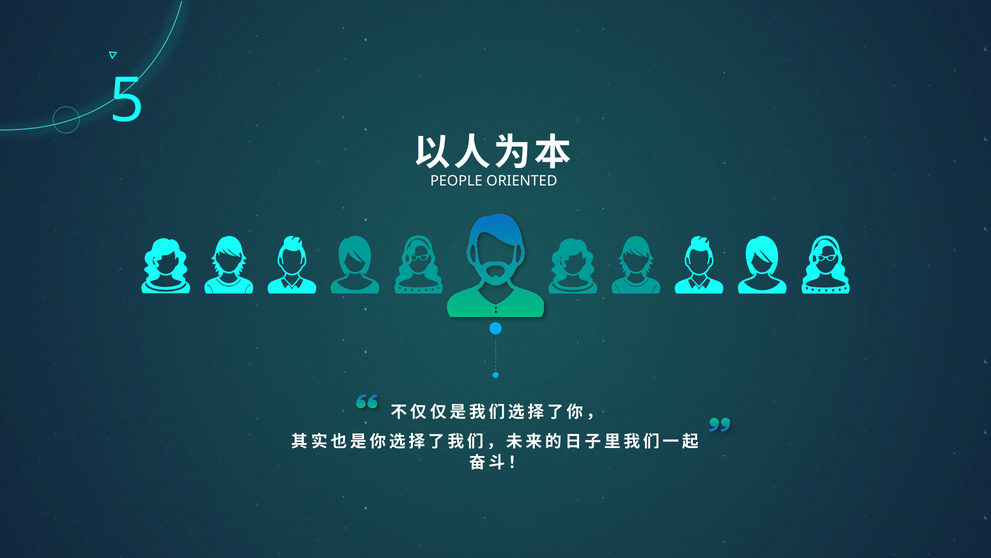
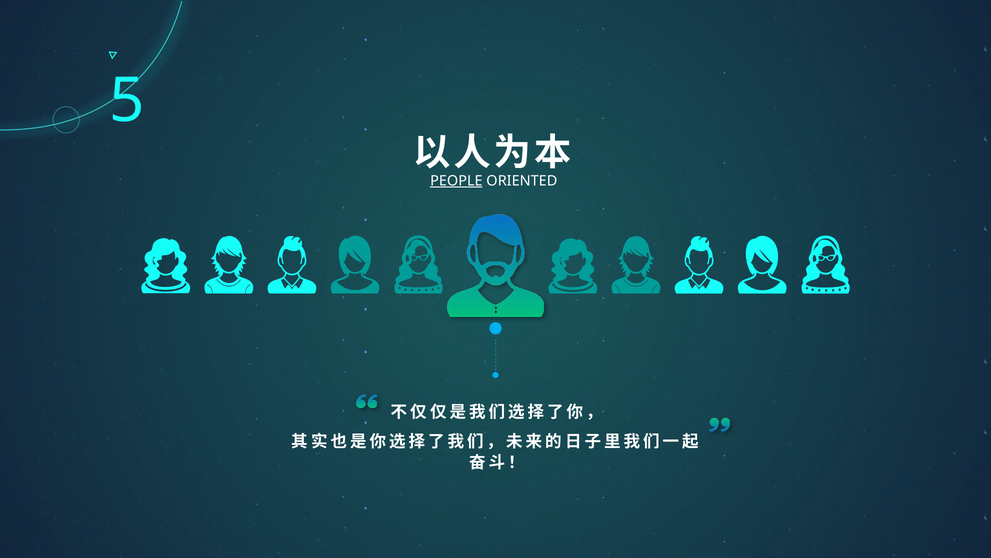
PEOPLE underline: none -> present (456, 181)
